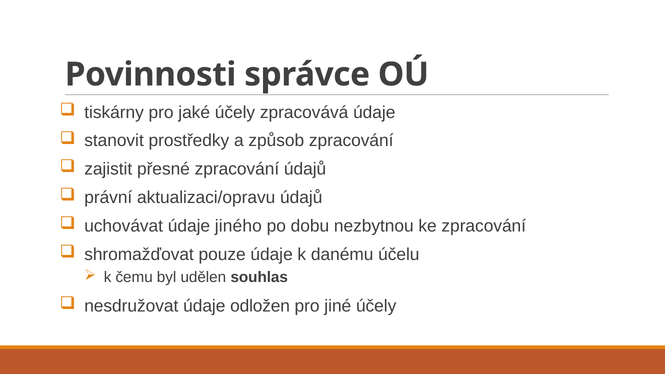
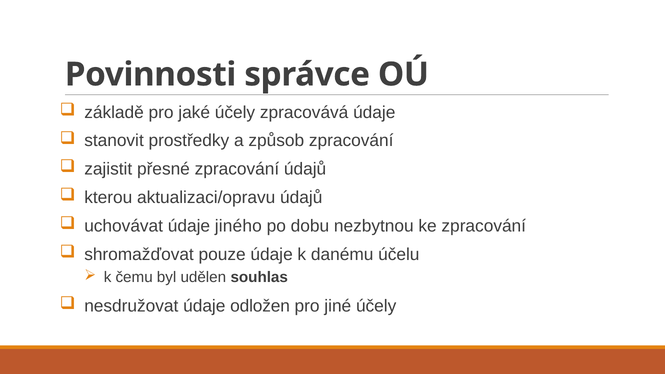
tiskárny: tiskárny -> základě (114, 112)
právní: právní -> kterou (108, 198)
